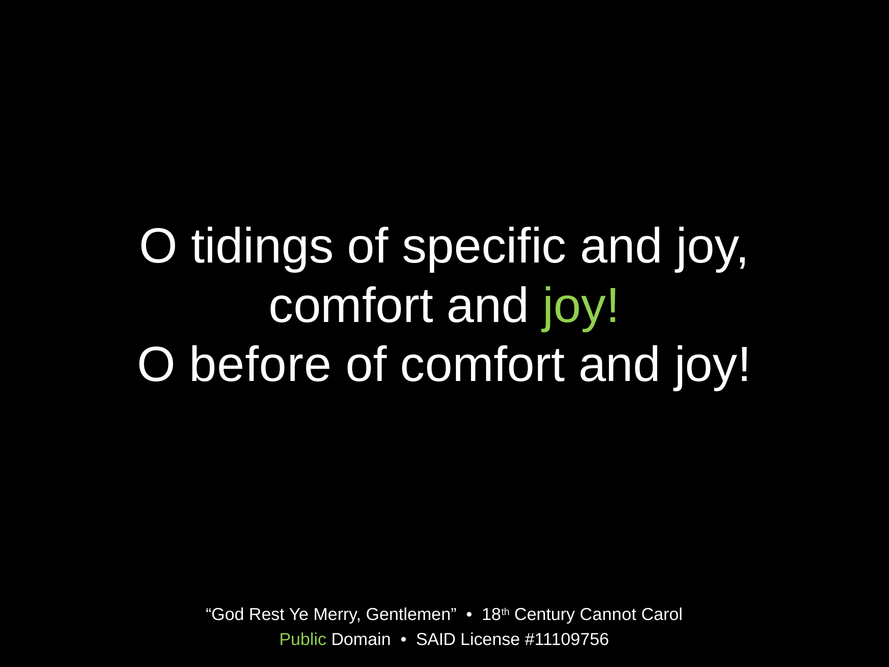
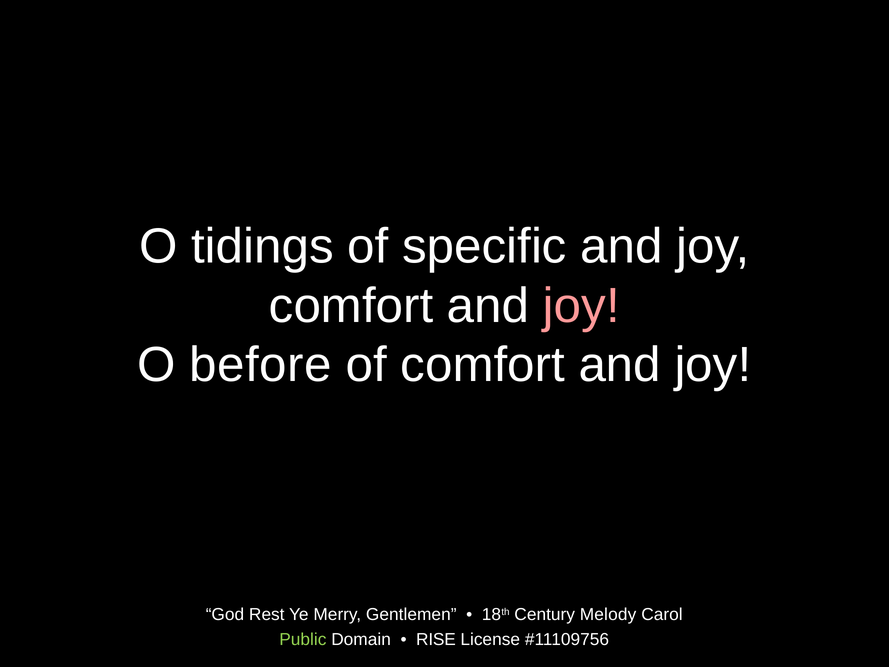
joy colour: light green -> pink (581, 306)
Cannot: Cannot -> Melody (608, 614)
SAID: SAID -> RISE (436, 639)
